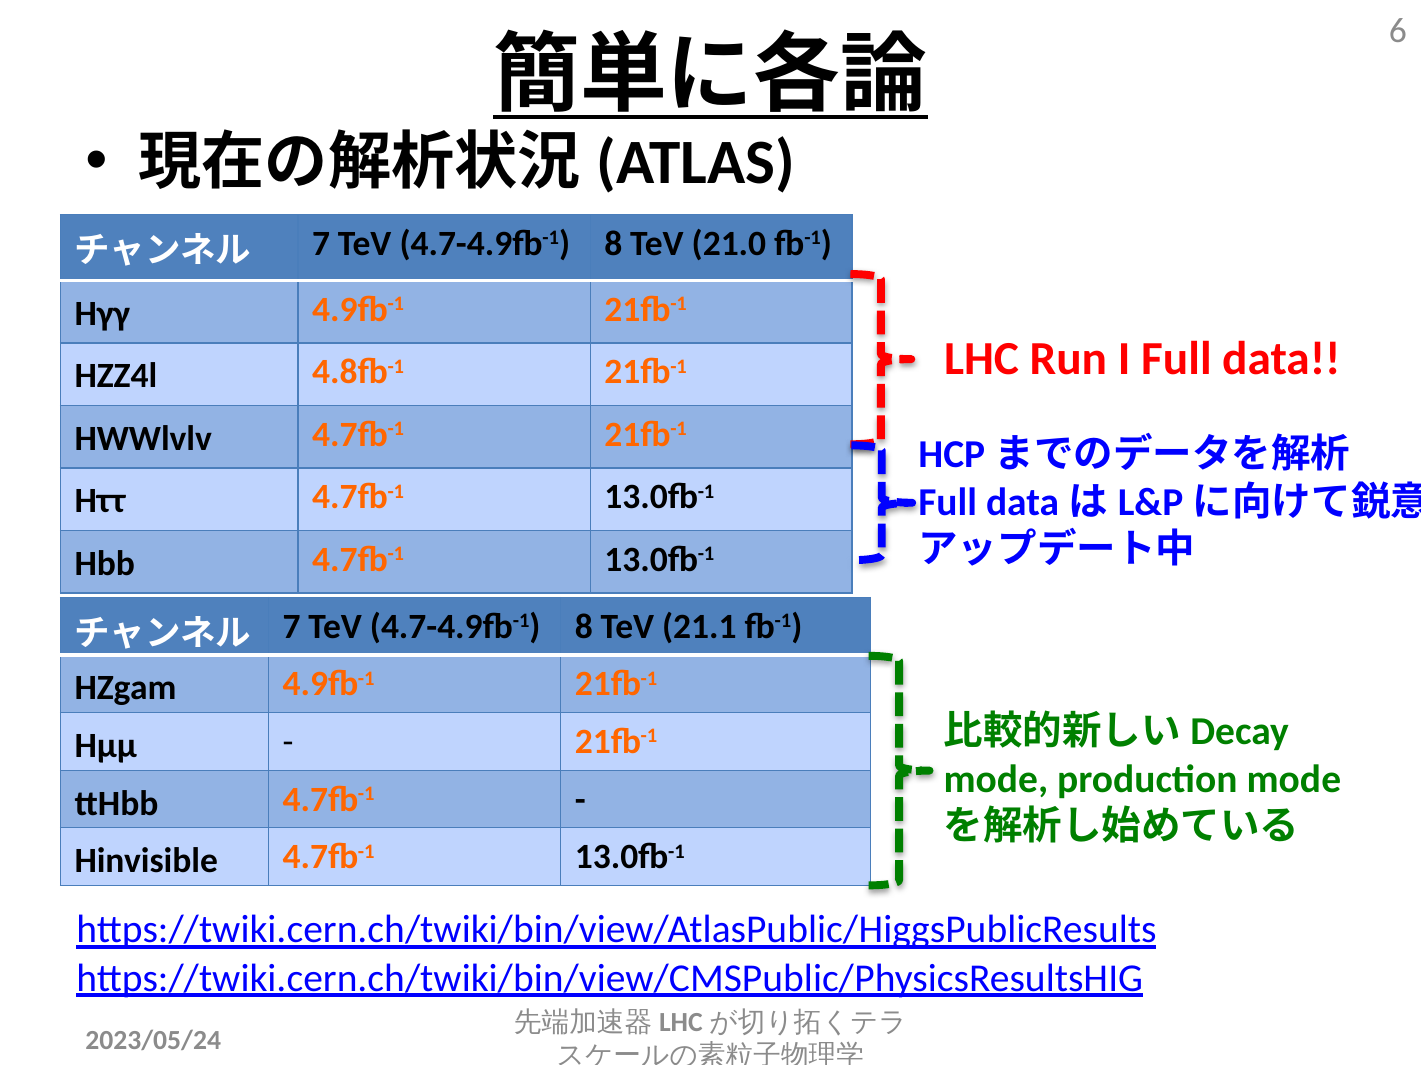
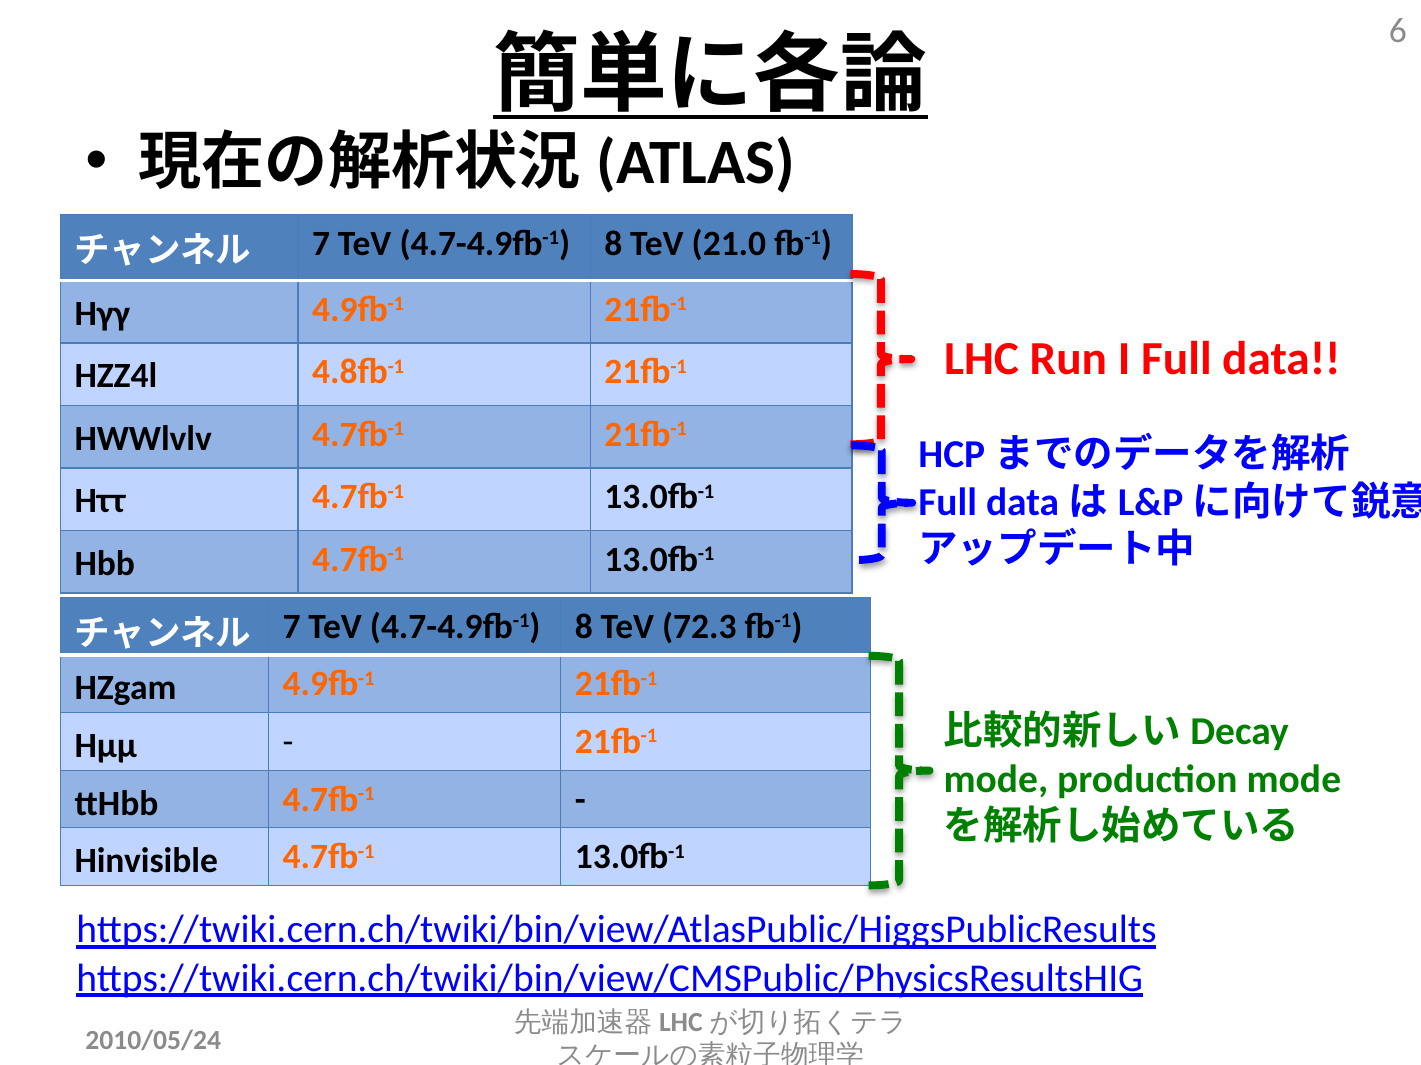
21.1: 21.1 -> 72.3 (699, 627)
2023/05/24: 2023/05/24 -> 2010/05/24 (153, 1041)
